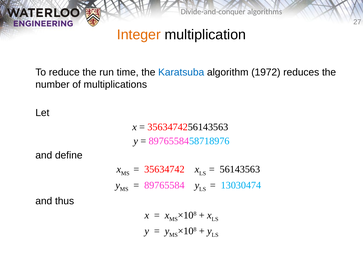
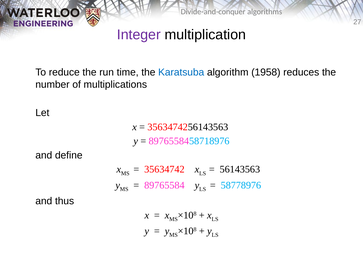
Integer colour: orange -> purple (139, 35)
1972: 1972 -> 1958 (266, 72)
13030474: 13030474 -> 58778976 (241, 185)
